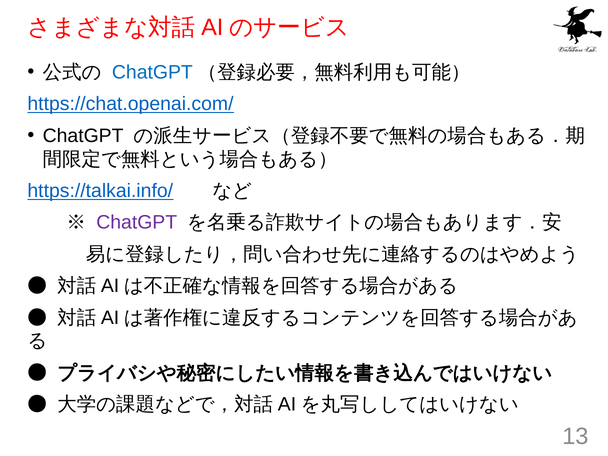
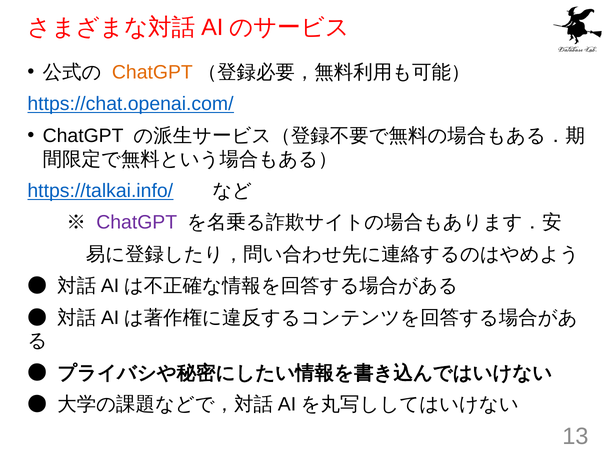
ChatGPT colour: blue -> orange (152, 72)
